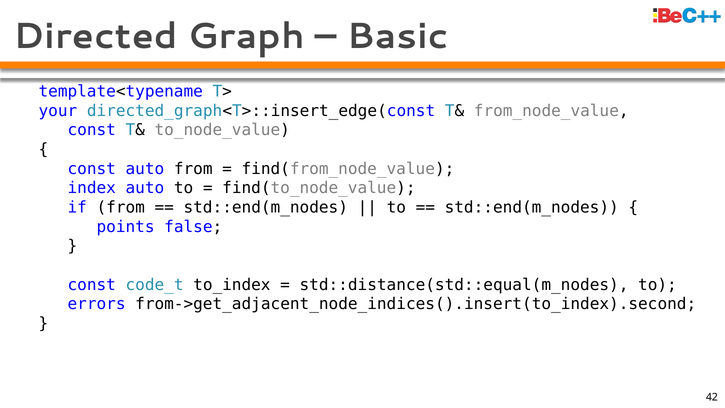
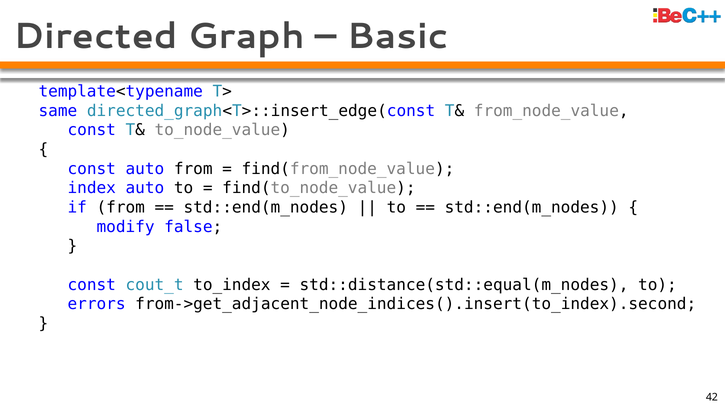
your: your -> same (58, 111)
points: points -> modify (126, 227)
code_t: code_t -> cout_t (155, 285)
